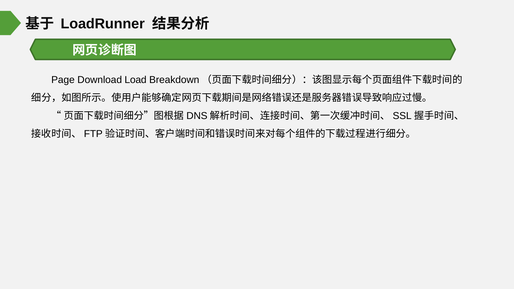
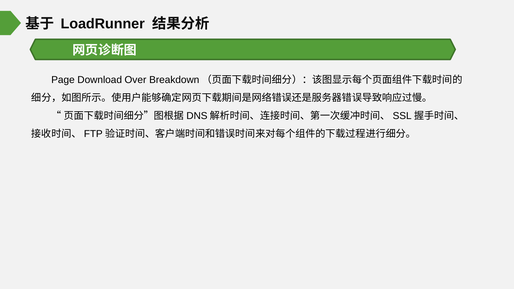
Load: Load -> Over (135, 80)
